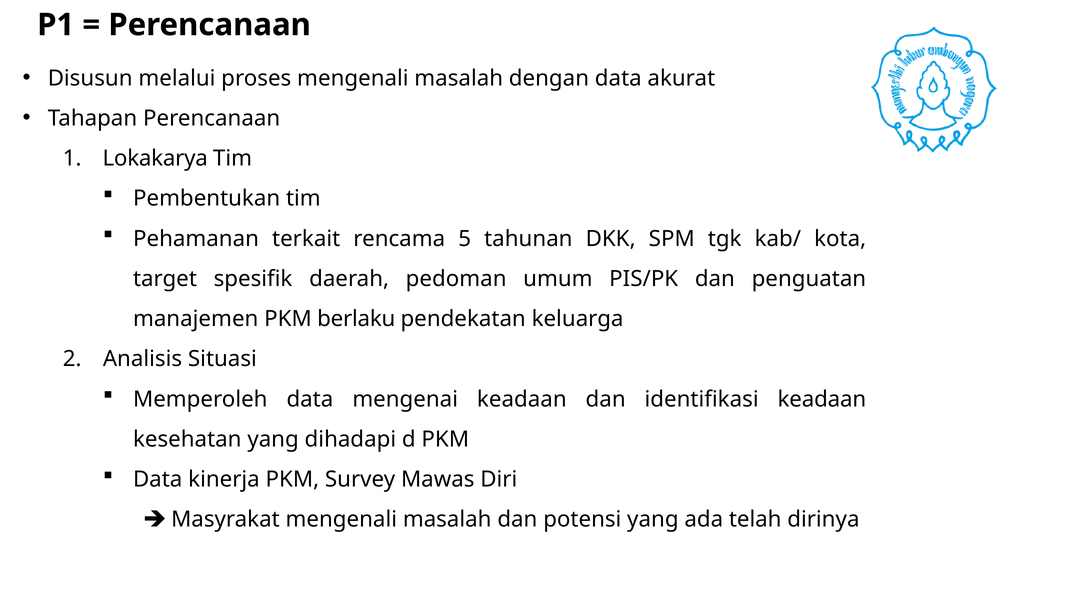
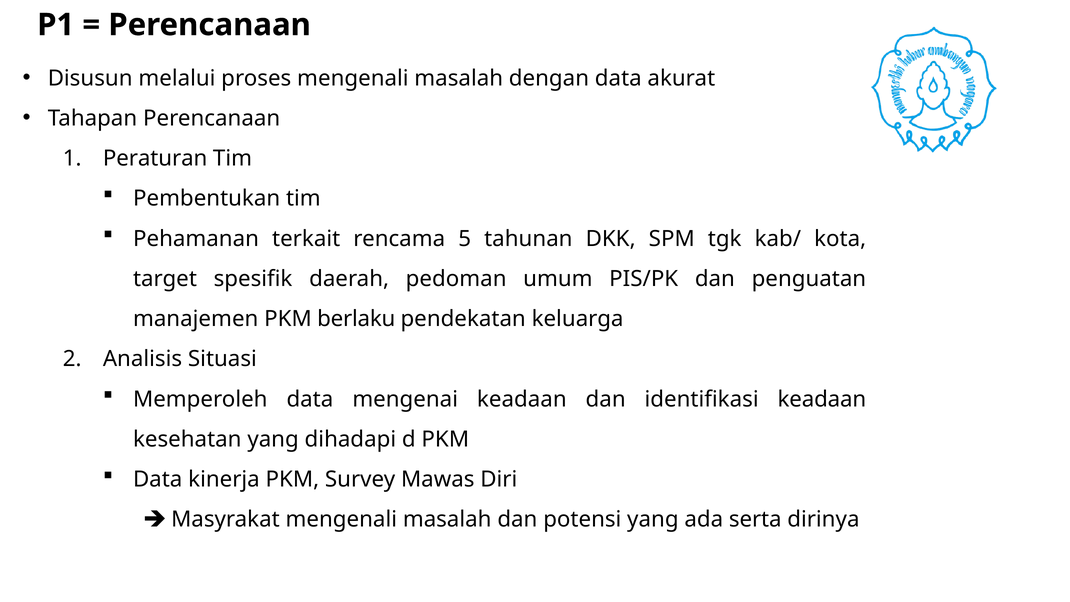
Lokakarya: Lokakarya -> Peraturan (155, 158)
telah: telah -> serta (755, 520)
